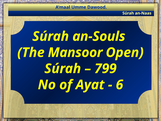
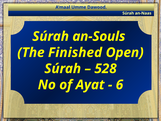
Mansoor: Mansoor -> Finished (75, 52)
799: 799 -> 528 (106, 69)
